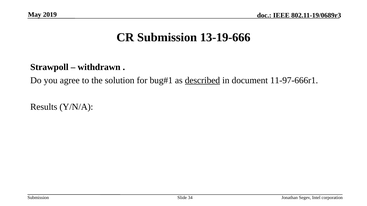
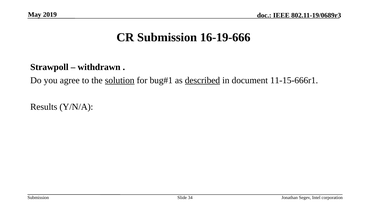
13-19-666: 13-19-666 -> 16-19-666 (225, 38)
solution underline: none -> present (120, 80)
11-97-666r1: 11-97-666r1 -> 11-15-666r1 (294, 80)
